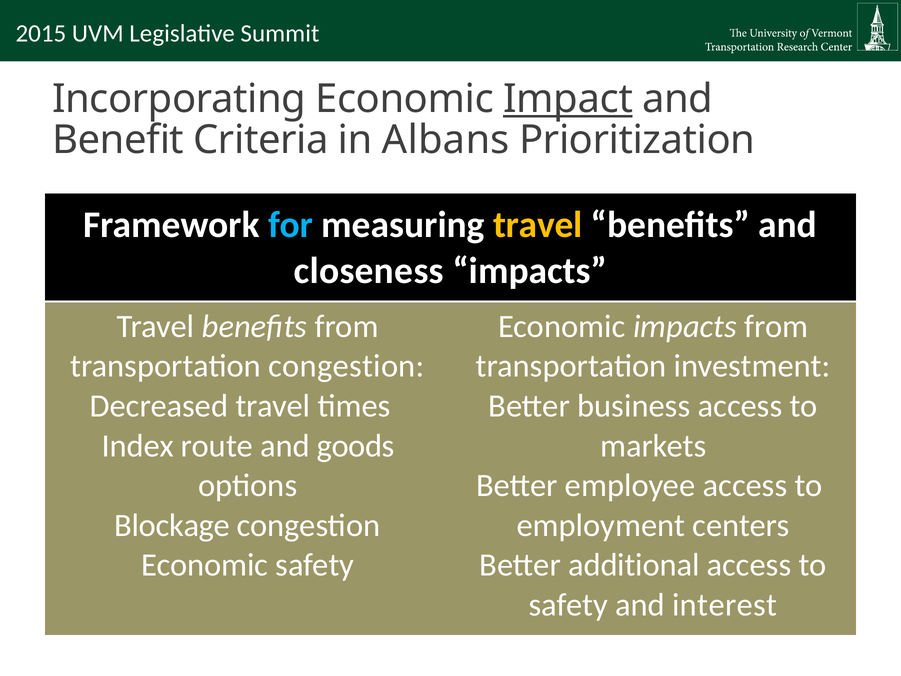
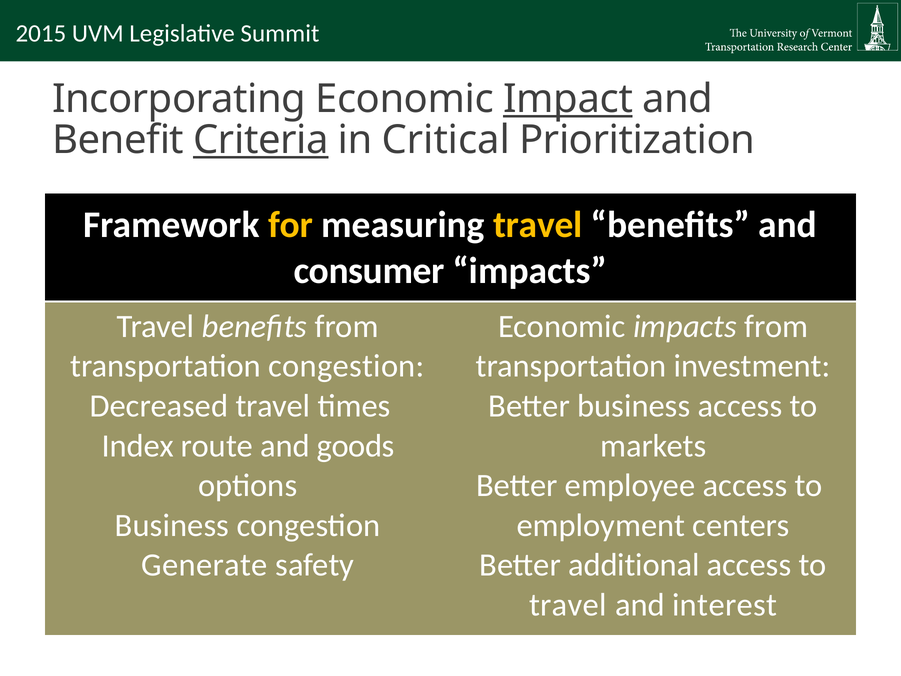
Criteria underline: none -> present (261, 140)
Albans: Albans -> Critical (446, 140)
for colour: light blue -> yellow (291, 225)
closeness: closeness -> consumer (369, 271)
Blockage: Blockage -> Business (172, 525)
Economic: Economic -> Generate (204, 565)
safety: safety -> travel (568, 605)
